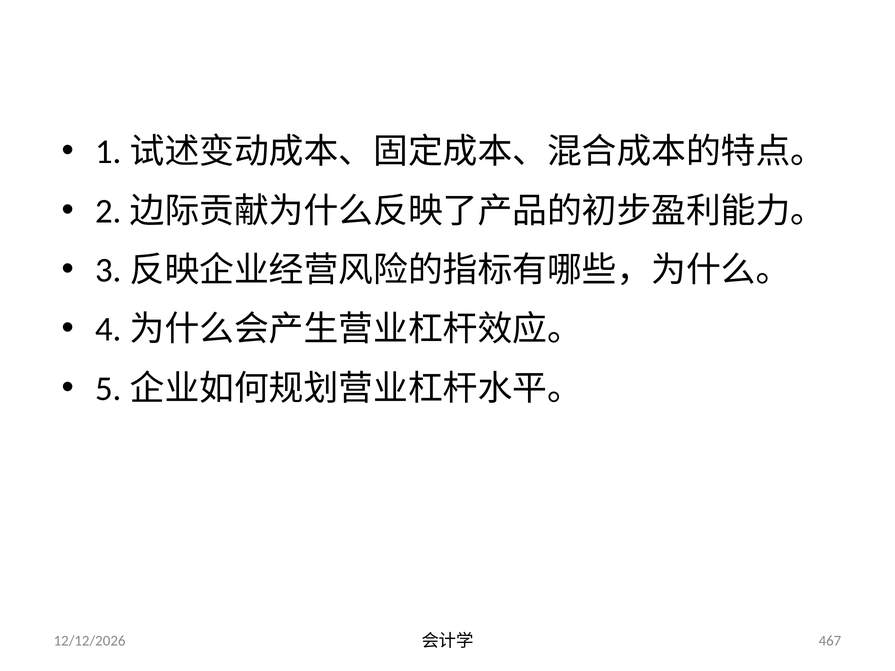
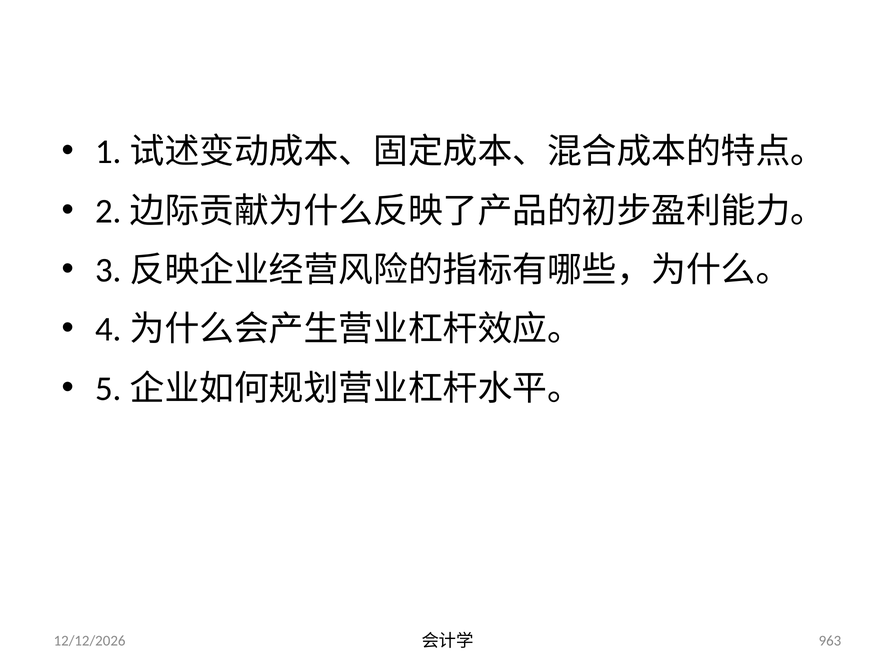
467: 467 -> 963 (830, 641)
